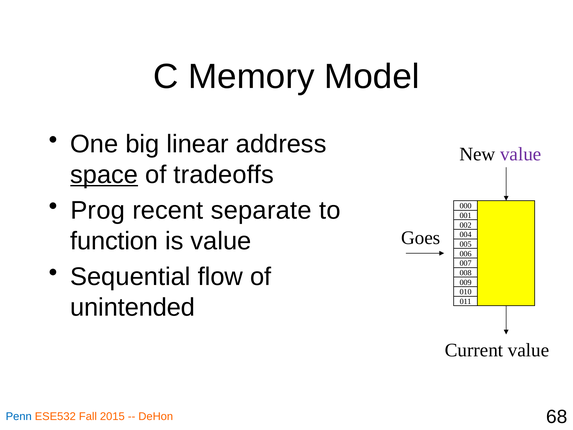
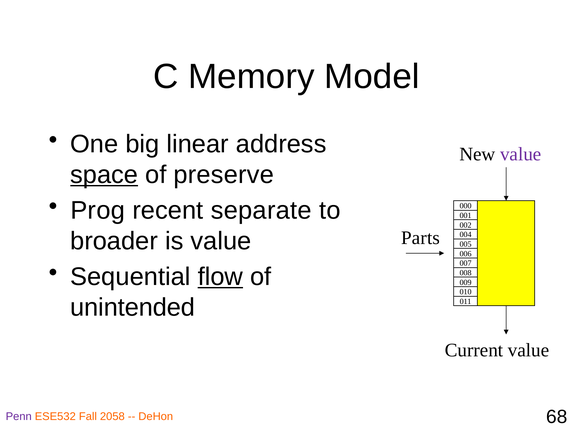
tradeoffs: tradeoffs -> preserve (224, 175)
Goes: Goes -> Parts (421, 238)
function: function -> broader (114, 241)
flow underline: none -> present (220, 277)
Penn colour: blue -> purple (19, 416)
2015: 2015 -> 2058 (112, 416)
